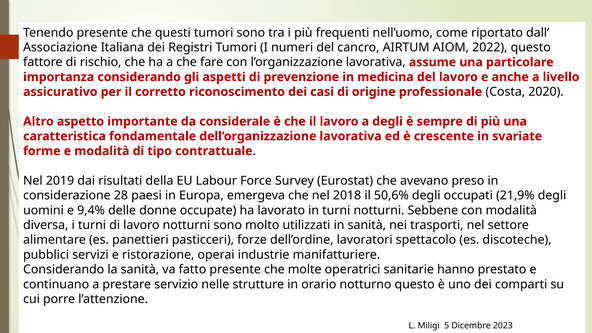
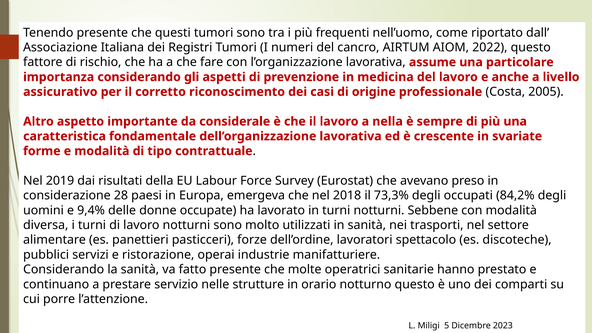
2020: 2020 -> 2005 (546, 92)
a degli: degli -> nella (388, 121)
50,6%: 50,6% -> 73,3% (391, 195)
21,9%: 21,9% -> 84,2% (515, 195)
